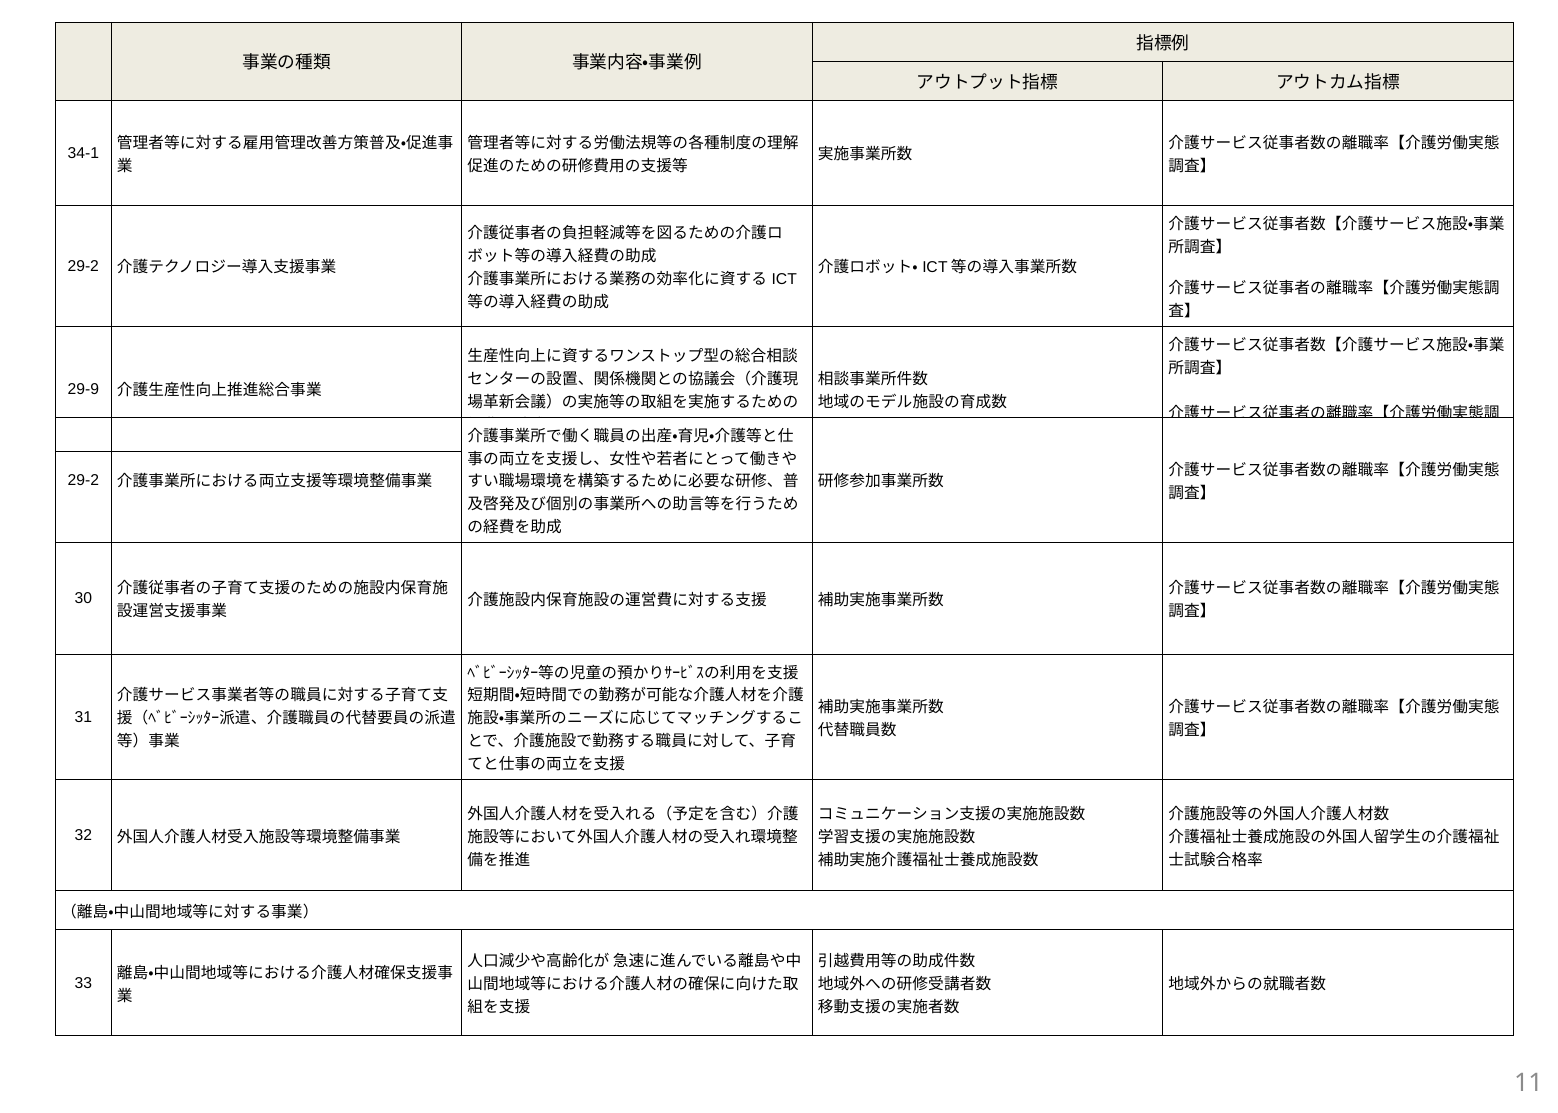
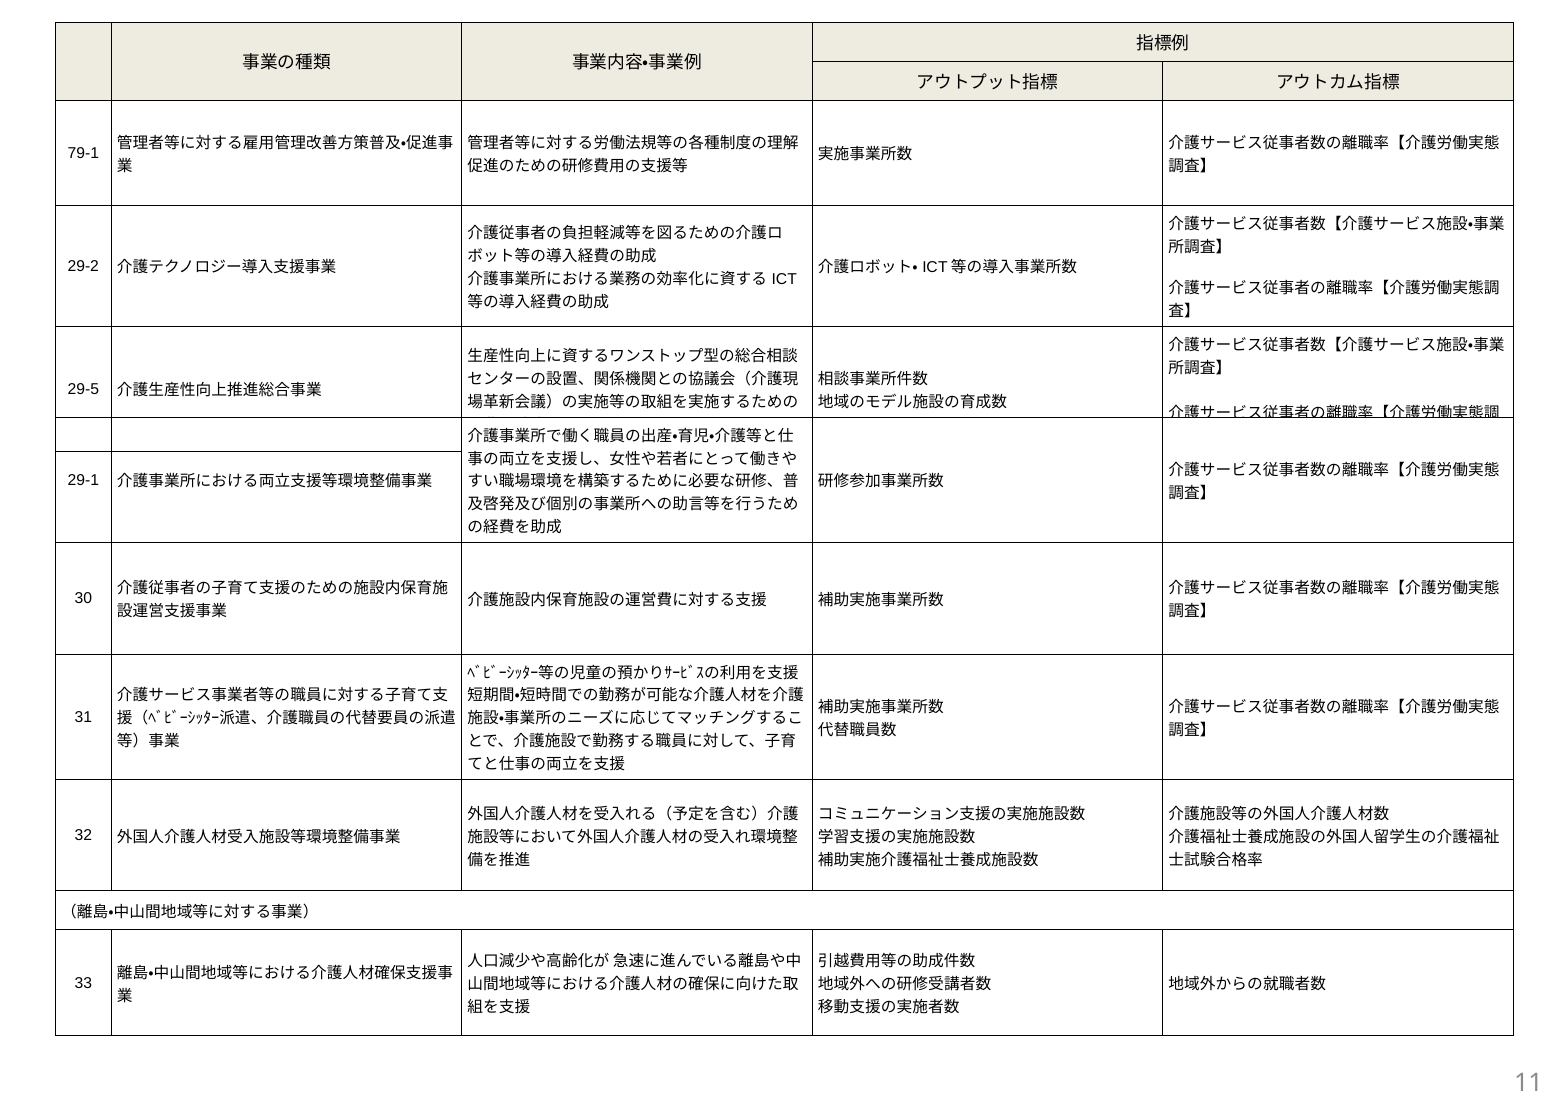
34-1: 34-1 -> 79-1 (83, 153)
29-9: 29-9 -> 29-5 (83, 389)
29-2: 29-2 -> 29-1 (83, 480)
